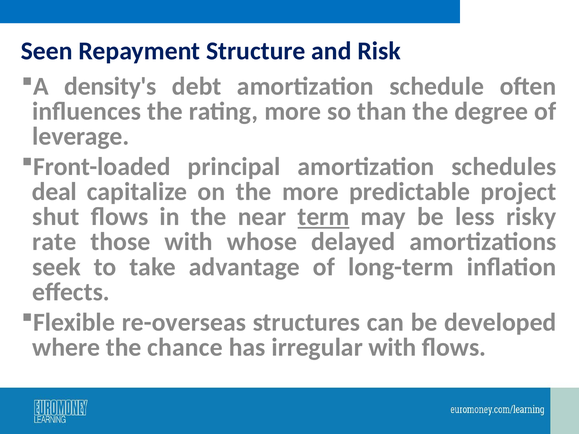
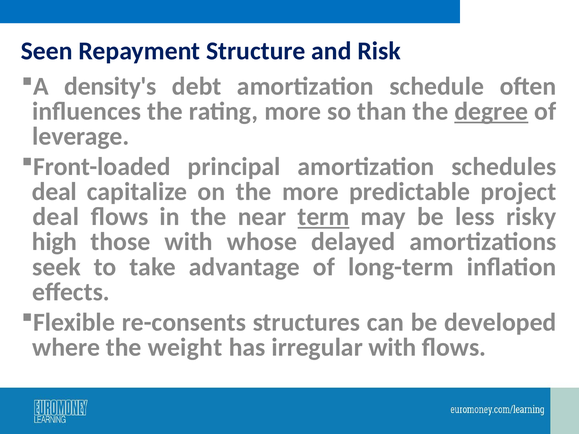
degree underline: none -> present (491, 111)
shut: shut -> deal (56, 217)
rate: rate -> high (54, 242)
re-overseas: re-overseas -> re-consents (184, 322)
chance: chance -> weight (185, 348)
